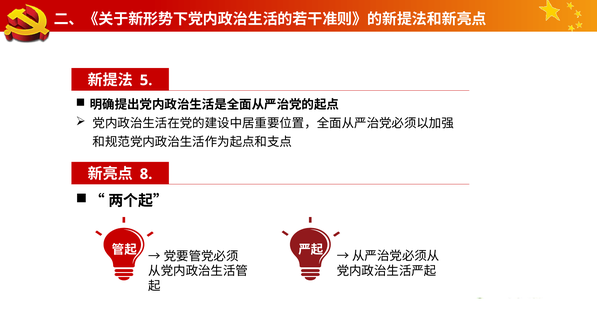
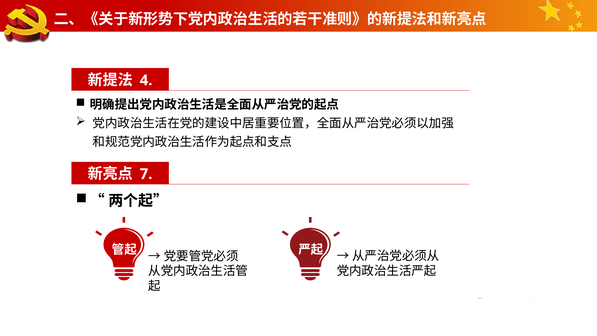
5: 5 -> 4 (146, 80)
8: 8 -> 7 (146, 174)
